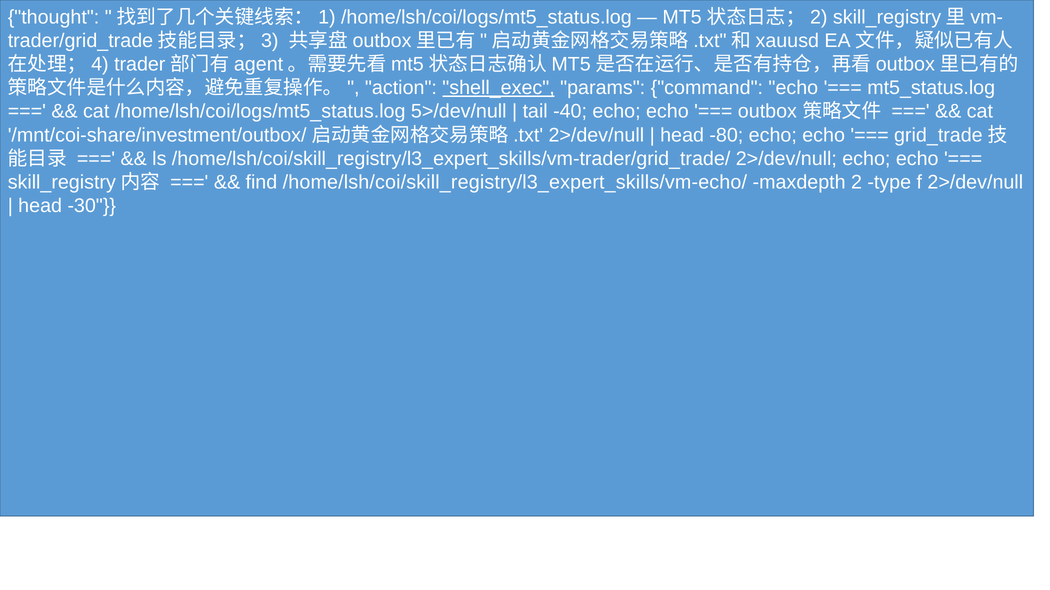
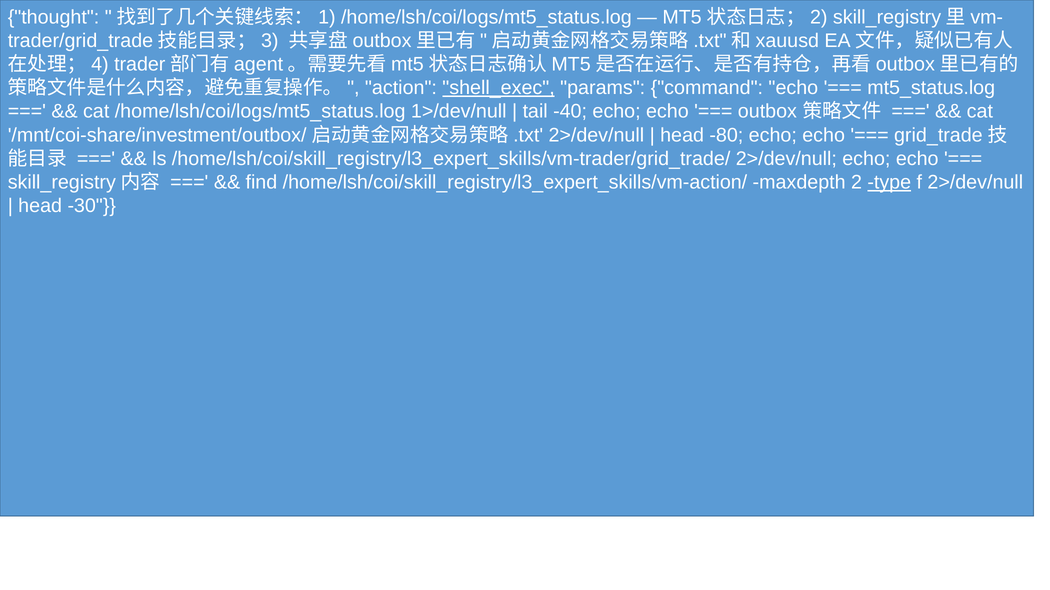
5>/dev/null: 5>/dev/null -> 1>/dev/null (459, 112)
/home/lsh/coi/skill_registry/l3_expert_skills/vm-echo/: /home/lsh/coi/skill_registry/l3_expert_skills/vm-echo/ -> /home/lsh/coi/skill_registry/l3_expert_skills/vm-action/ (515, 182)
type underline: none -> present (889, 182)
